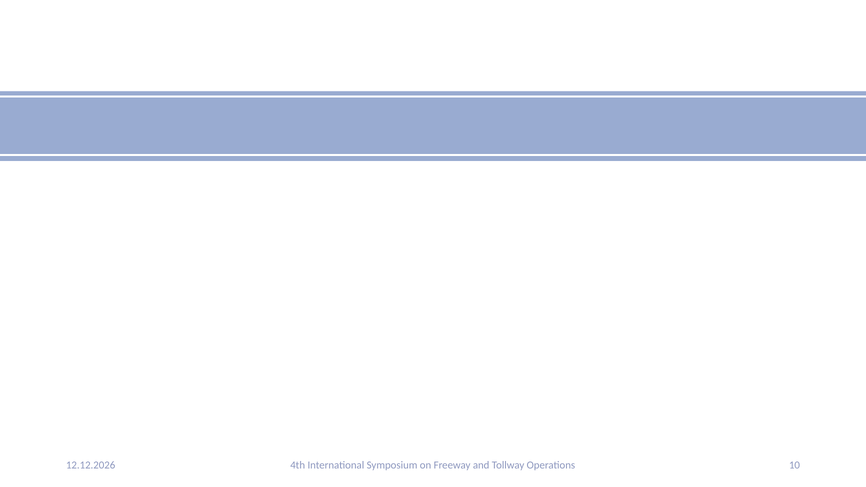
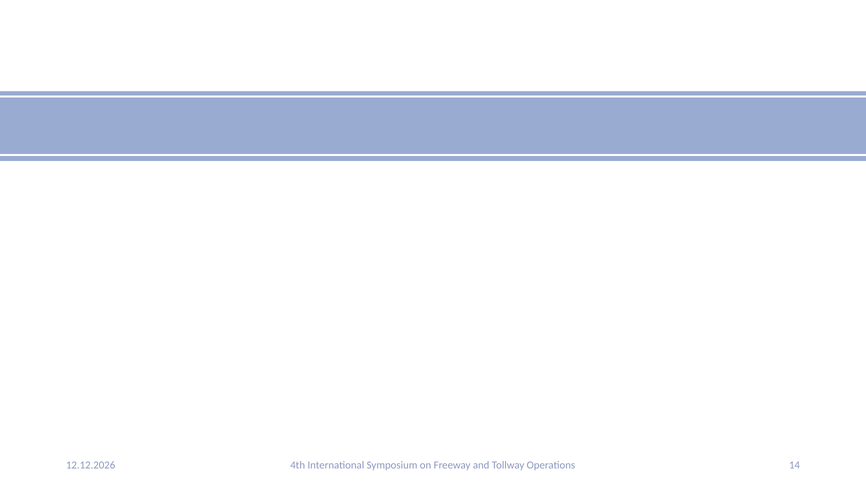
10: 10 -> 14 (794, 465)
